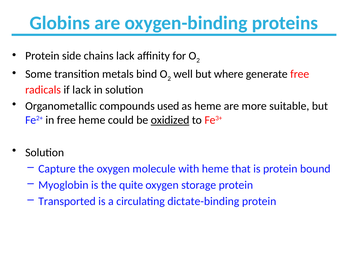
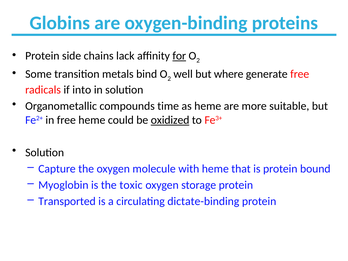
for underline: none -> present (179, 56)
if lack: lack -> into (82, 90)
used: used -> time (168, 106)
quite: quite -> toxic (131, 185)
